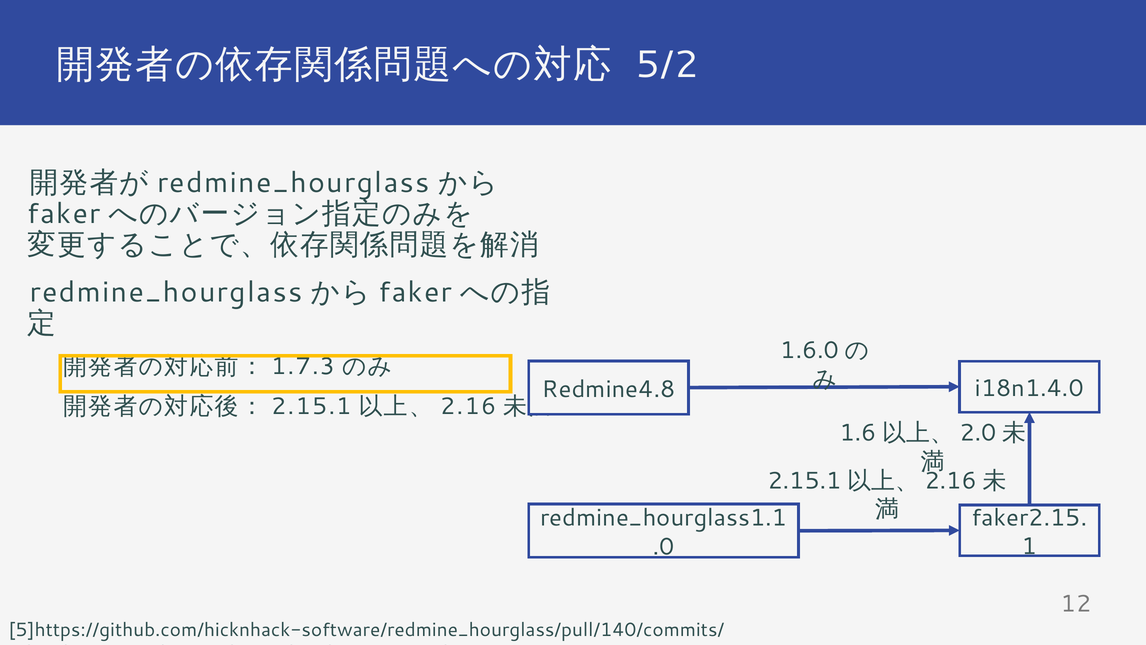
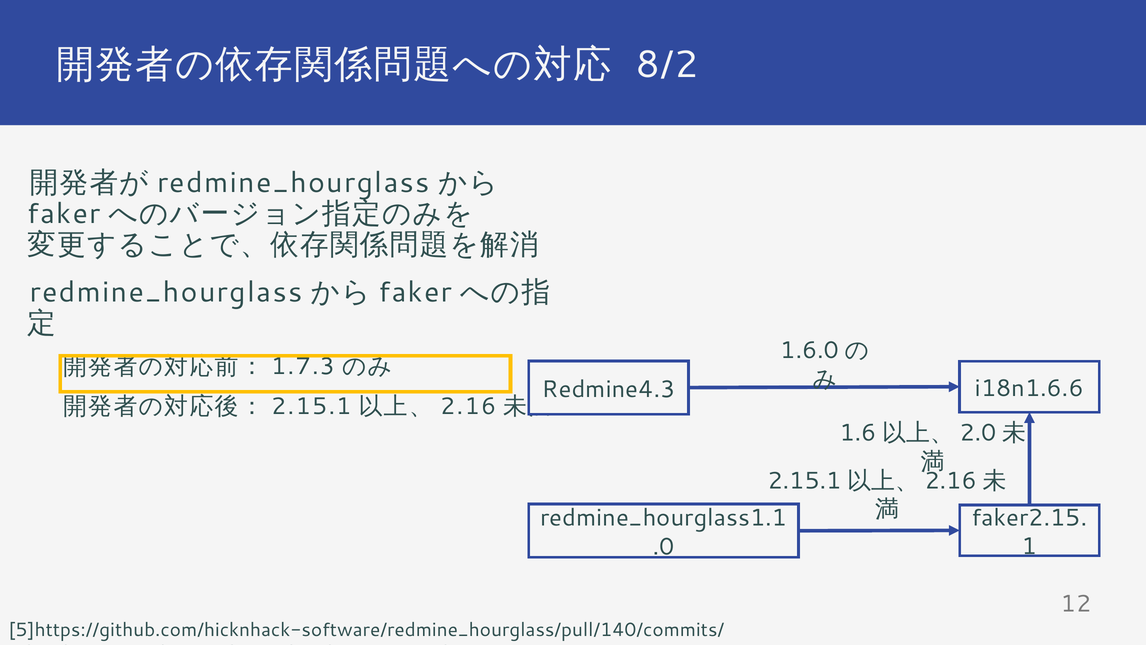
5/2: 5/2 -> 8/2 (667, 64)
i18n1.4.0: i18n1.4.0 -> i18n1.6.6 (1029, 388)
Redmine4.8: Redmine4.8 -> Redmine4.3 (609, 389)
